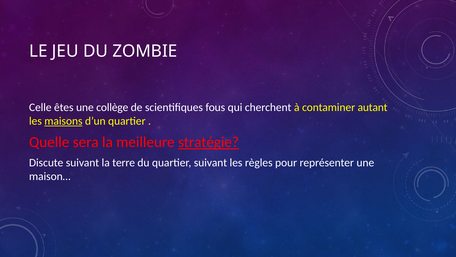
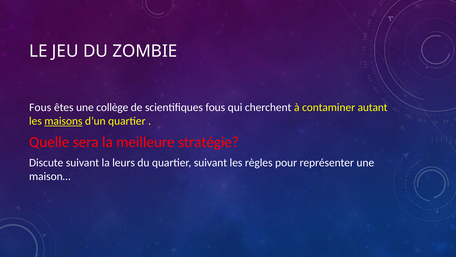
Celle: Celle -> Fous (40, 107)
stratégie underline: present -> none (209, 142)
terre: terre -> leurs (124, 162)
